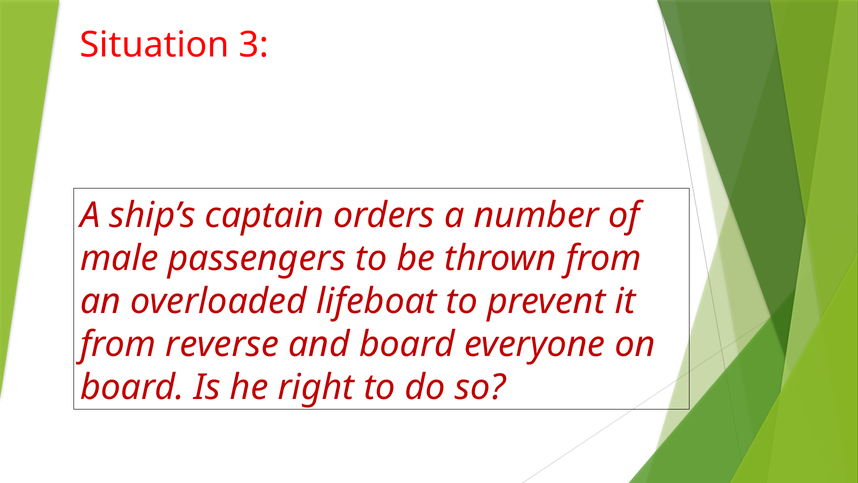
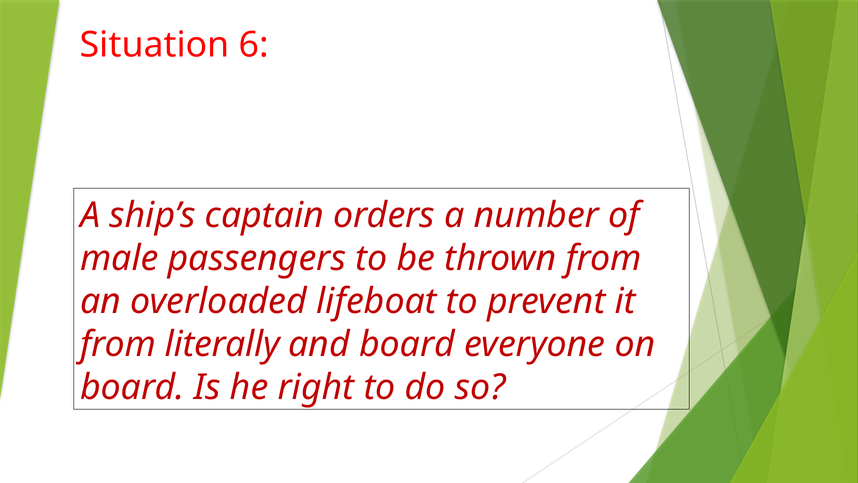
3: 3 -> 6 (254, 45)
reverse: reverse -> literally (222, 344)
